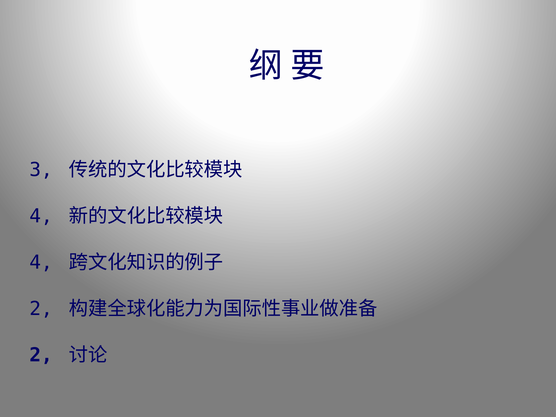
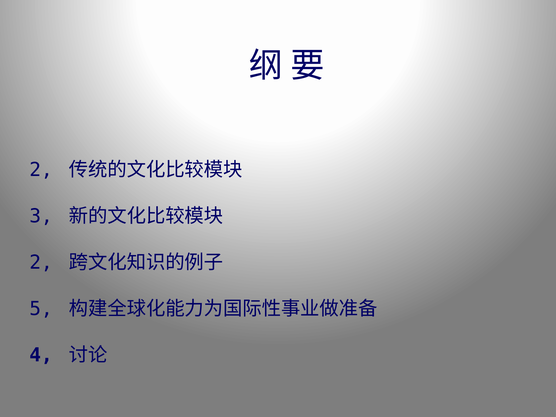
3: 3 -> 2 (41, 170)
4: 4 -> 3 (41, 216)
4: 4 -> 2 (41, 262)
2: 2 -> 5 (41, 309)
2: 2 -> 4 (41, 355)
